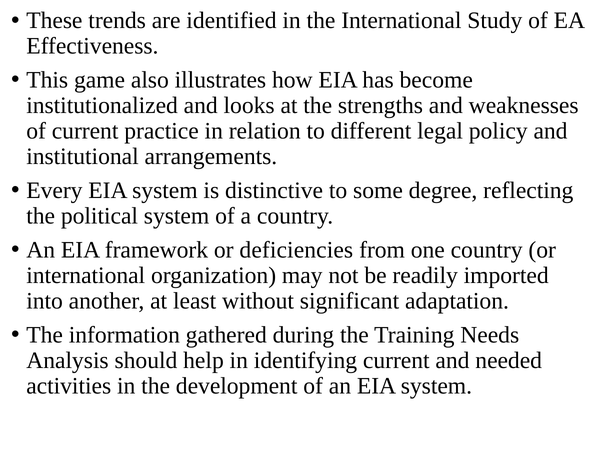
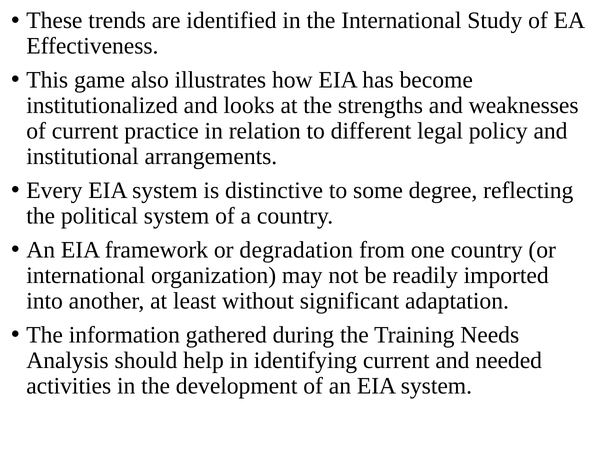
deficiencies: deficiencies -> degradation (296, 250)
